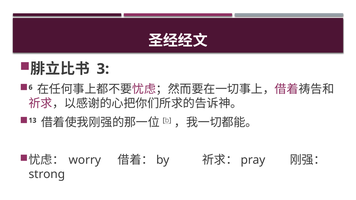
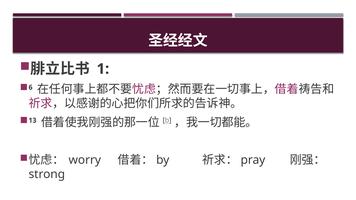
3: 3 -> 1 (103, 69)
